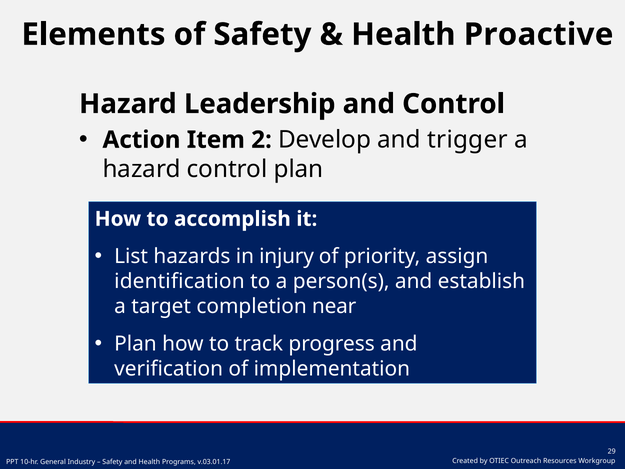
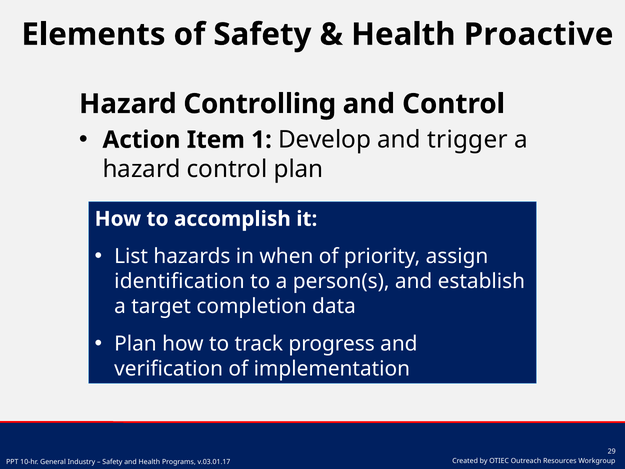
Leadership: Leadership -> Controlling (260, 104)
2: 2 -> 1 (262, 140)
injury: injury -> when (286, 256)
near: near -> data (334, 306)
